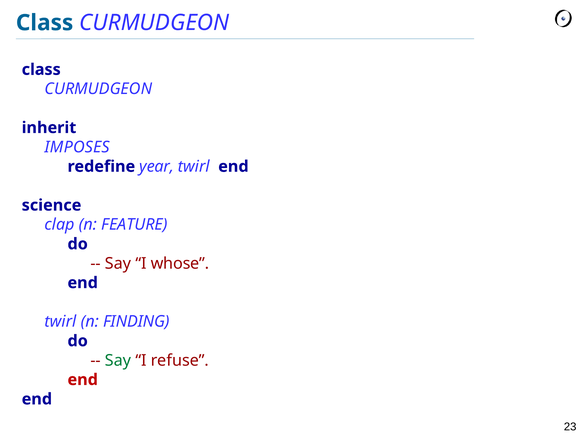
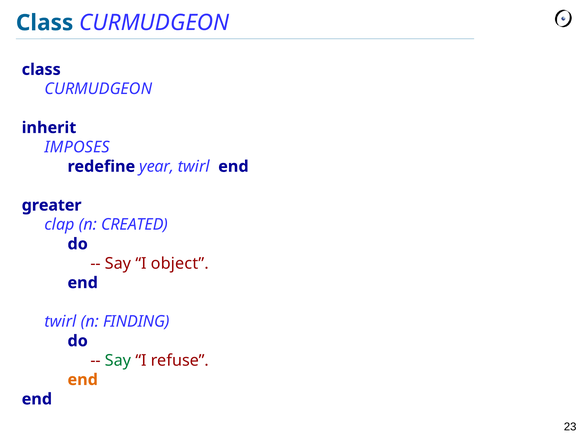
science: science -> greater (52, 205)
FEATURE: FEATURE -> CREATED (135, 225)
whose: whose -> object (180, 264)
end colour: red -> orange (83, 380)
